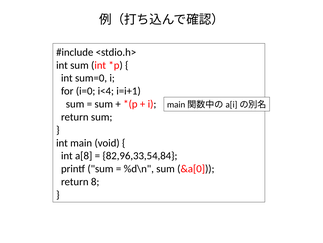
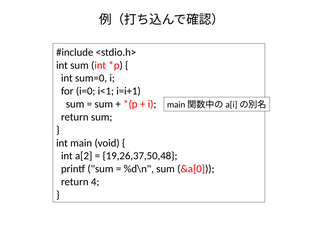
i<4: i<4 -> i<1 (106, 91)
a[8: a[8 -> a[2 (84, 155)
82,96,33,54,84: 82,96,33,54,84 -> 19,26,37,50,48 (140, 155)
8: 8 -> 4 (95, 181)
